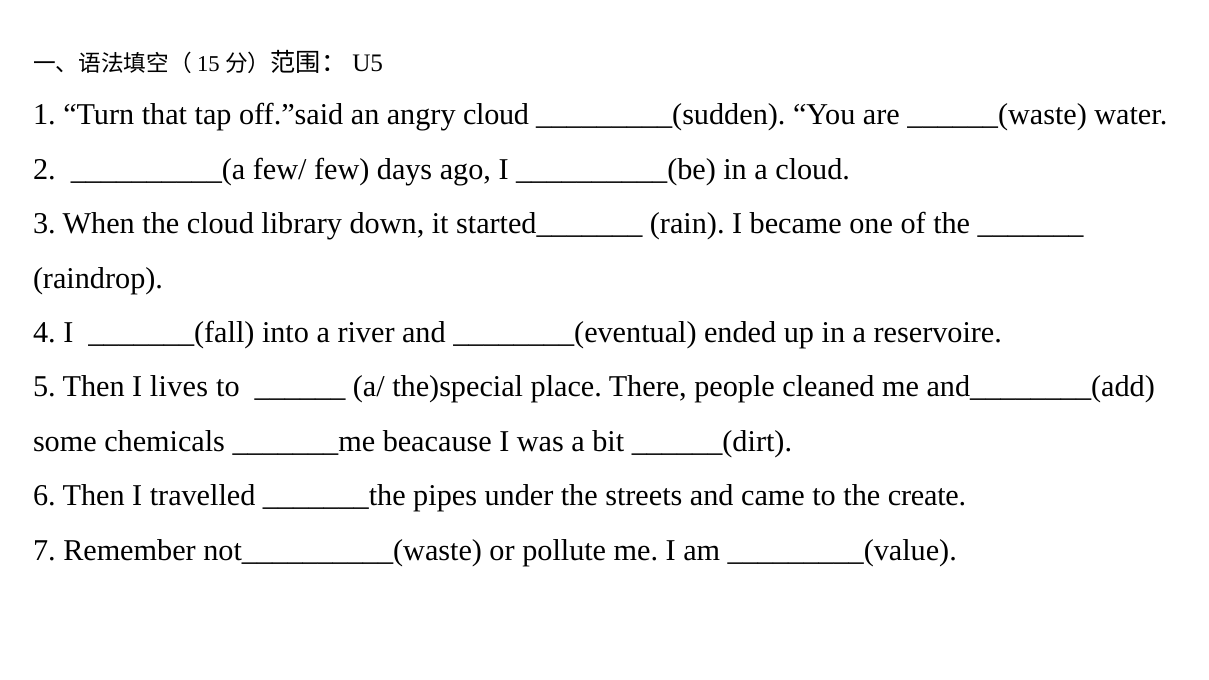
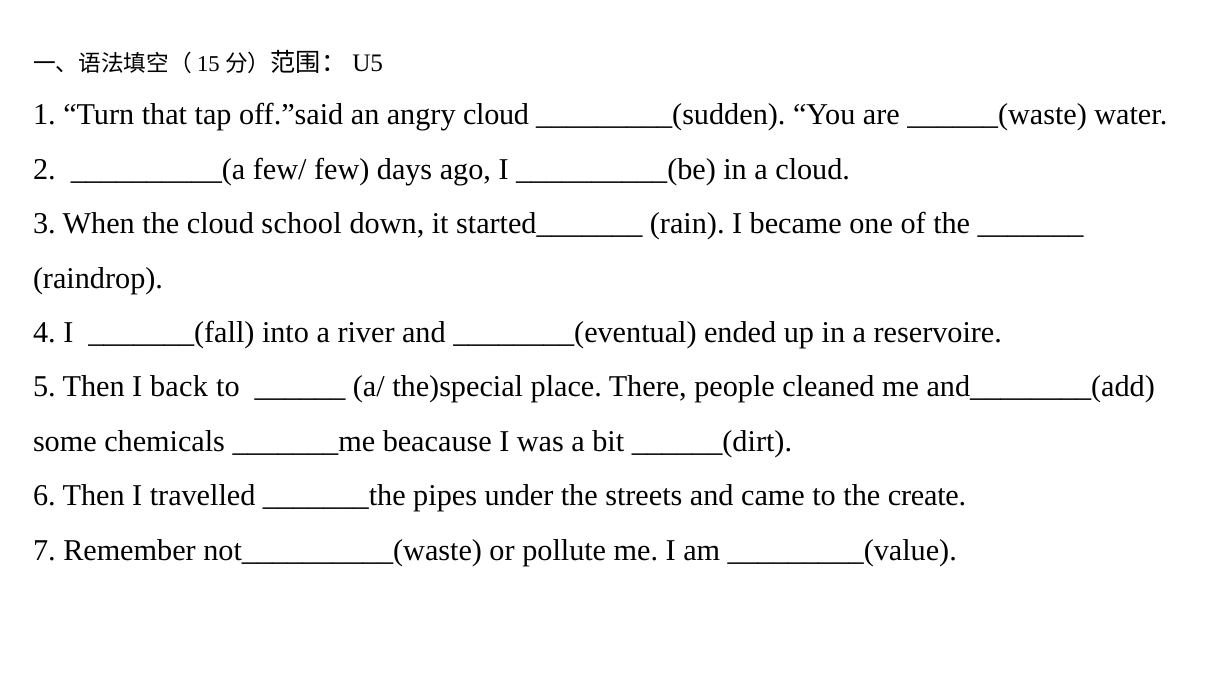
library: library -> school (302, 224)
lives: lives -> back (179, 387)
